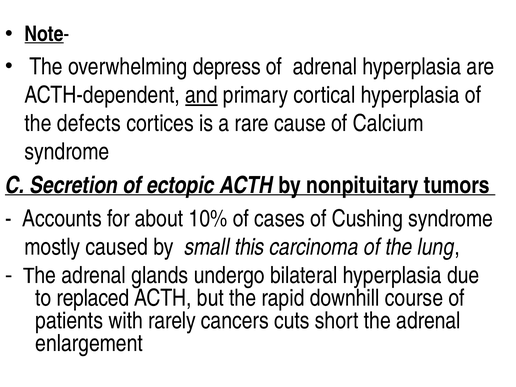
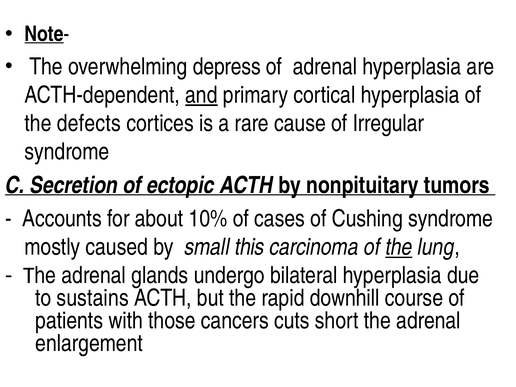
Calcium: Calcium -> Irregular (388, 123)
the underline: none -> present (399, 247)
replaced: replaced -> sustains (93, 298)
rarely: rarely -> those (172, 321)
